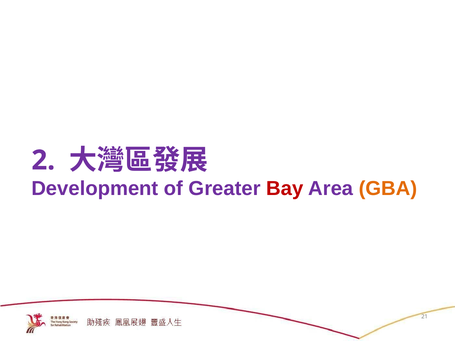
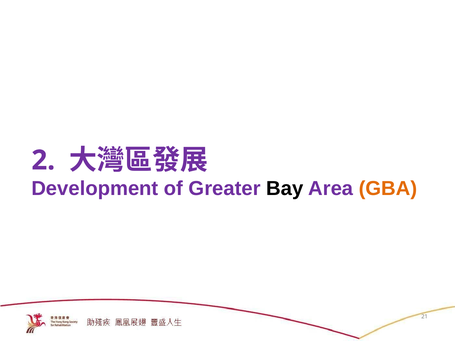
Bay colour: red -> black (285, 189)
